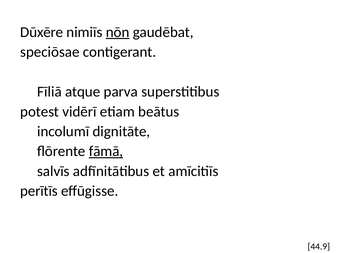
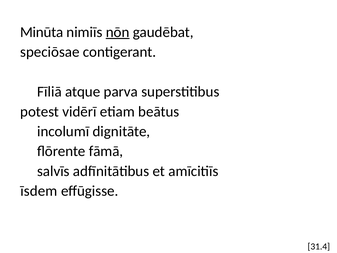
Dūxēre: Dūxēre -> Minūta (42, 32)
fāmā underline: present -> none (106, 151)
perītīs: perītīs -> īsdem (39, 191)
44.9: 44.9 -> 31.4 (319, 246)
